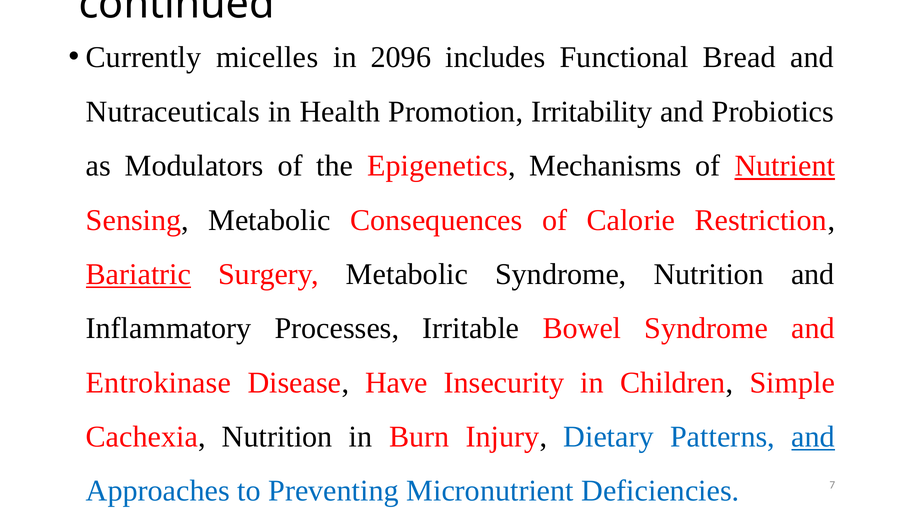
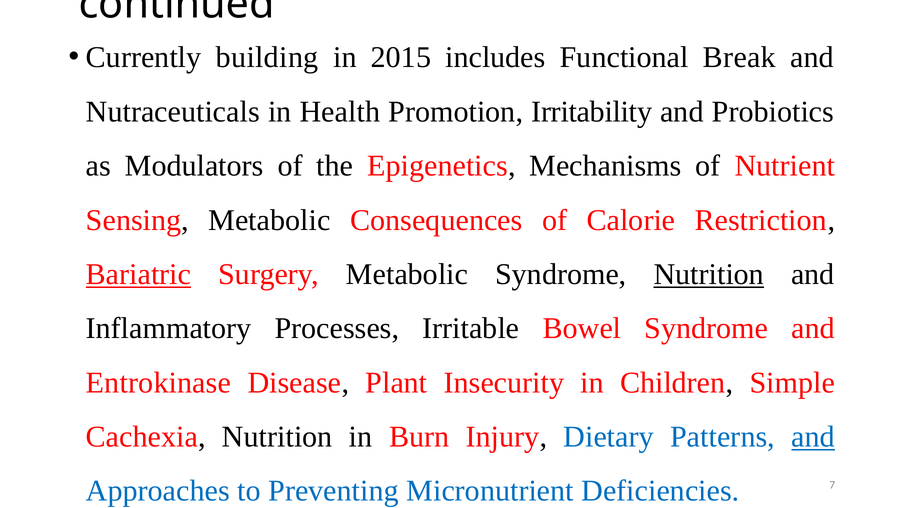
micelles: micelles -> building (267, 58)
2096: 2096 -> 2015 (401, 58)
Bread: Bread -> Break (739, 58)
Nutrient underline: present -> none (785, 166)
Nutrition underline: none -> present (709, 275)
Have: Have -> Plant (396, 383)
